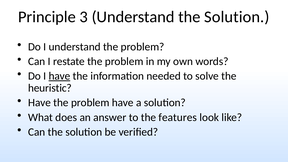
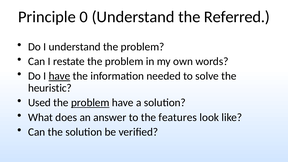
3: 3 -> 0 (84, 17)
Understand the Solution: Solution -> Referred (237, 17)
Have: Have -> Used (39, 103)
problem underline: none -> present (90, 103)
